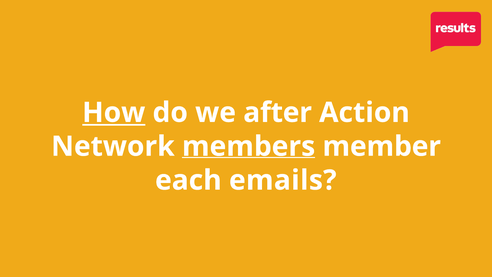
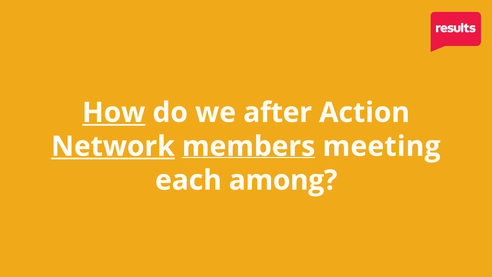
Network underline: none -> present (113, 146)
member: member -> meeting (382, 146)
emails: emails -> among (283, 180)
